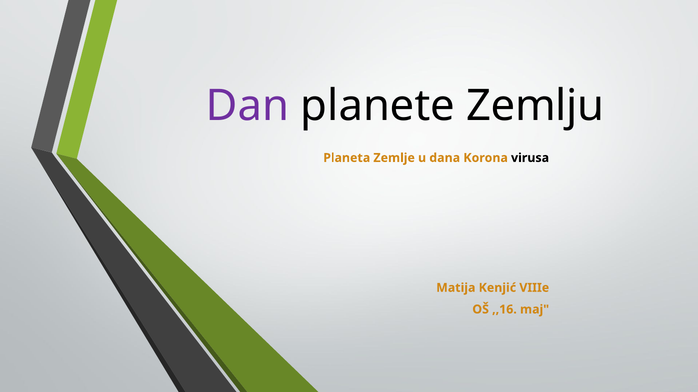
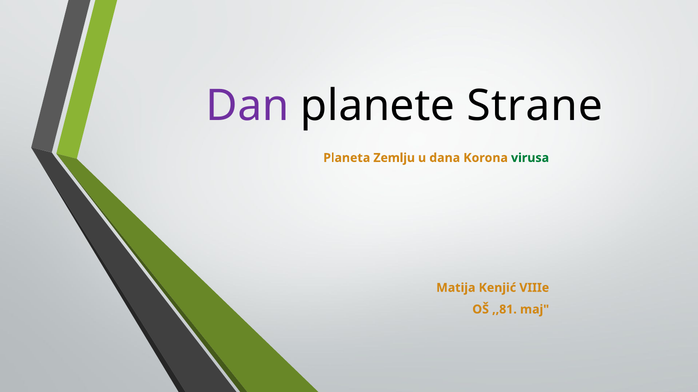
Zemlju: Zemlju -> Strane (535, 106)
Zemlje: Zemlje -> Zemlju (394, 158)
virusa colour: black -> green (530, 158)
,,16: ,,16 -> ,,81 (504, 310)
